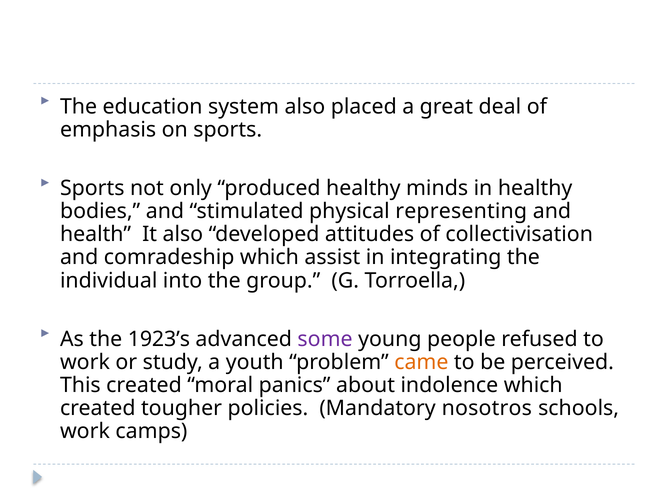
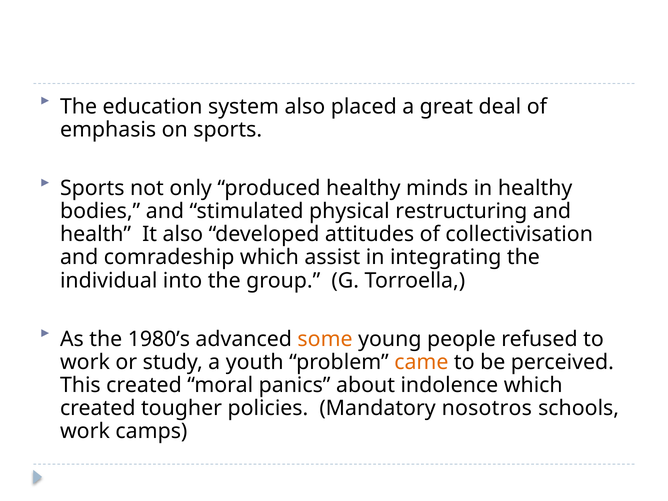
representing: representing -> restructuring (461, 211)
1923’s: 1923’s -> 1980’s (159, 339)
some colour: purple -> orange (325, 339)
